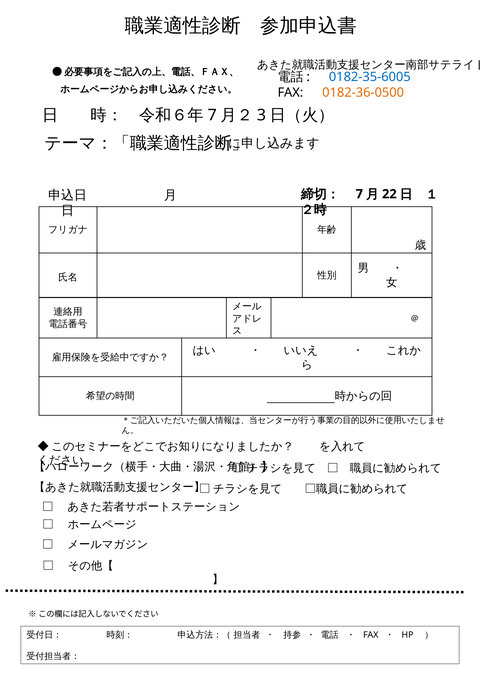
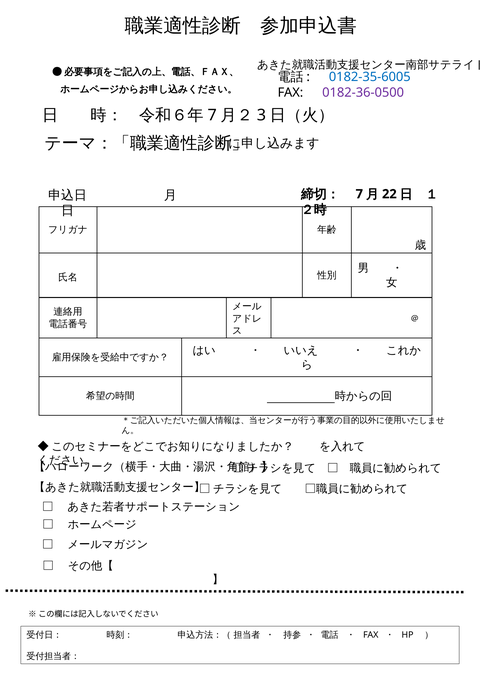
0182-36-0500 colour: orange -> purple (363, 93)
